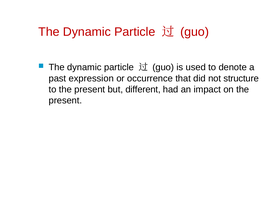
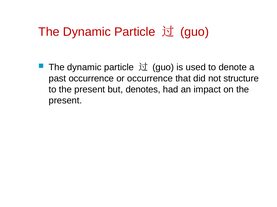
past expression: expression -> occurrence (91, 79)
different: different -> denotes (143, 90)
